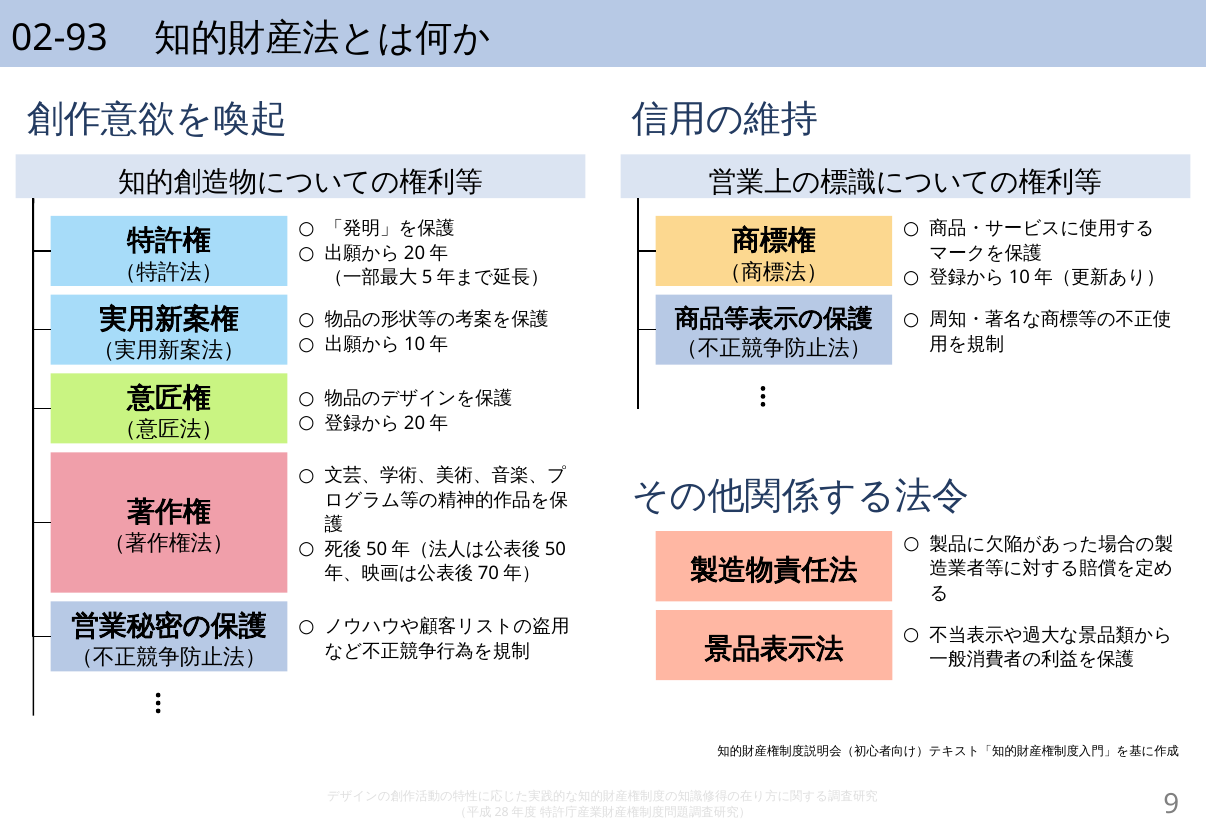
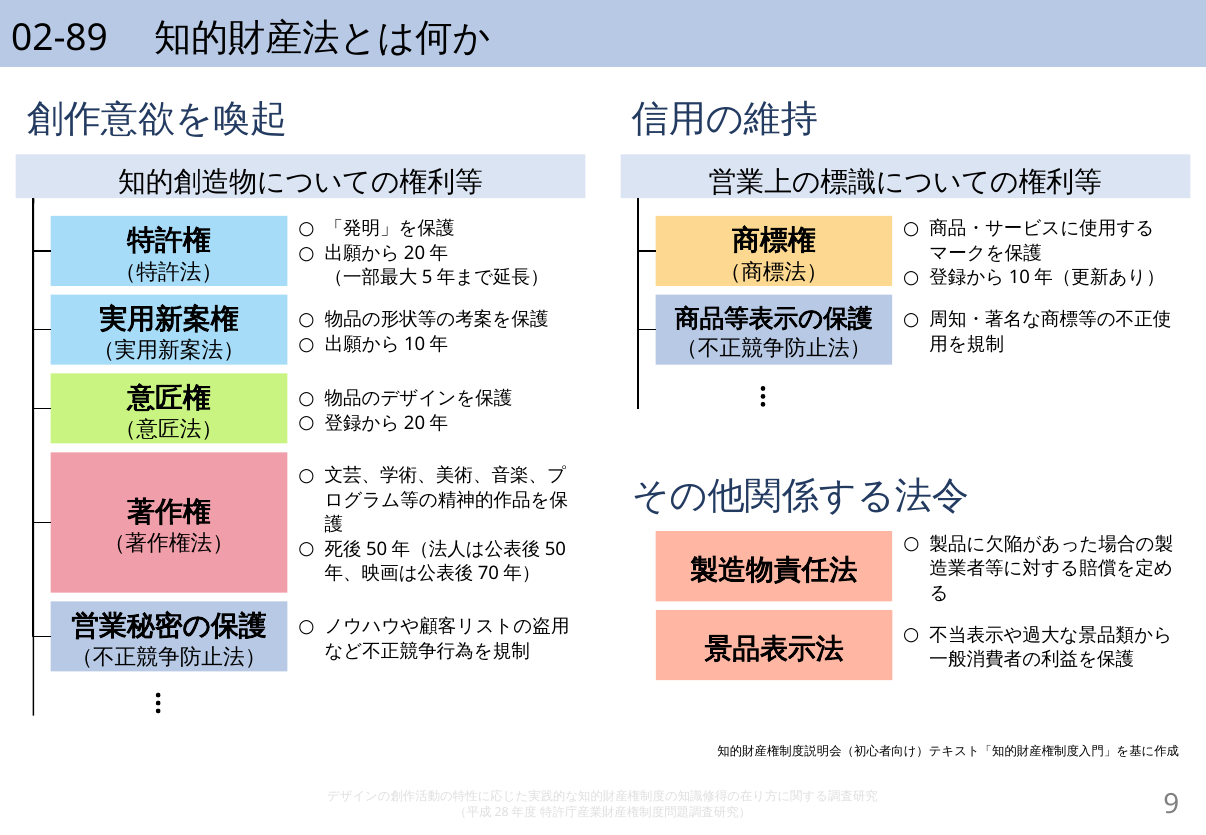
02-93: 02-93 -> 02-89 (60, 38)
